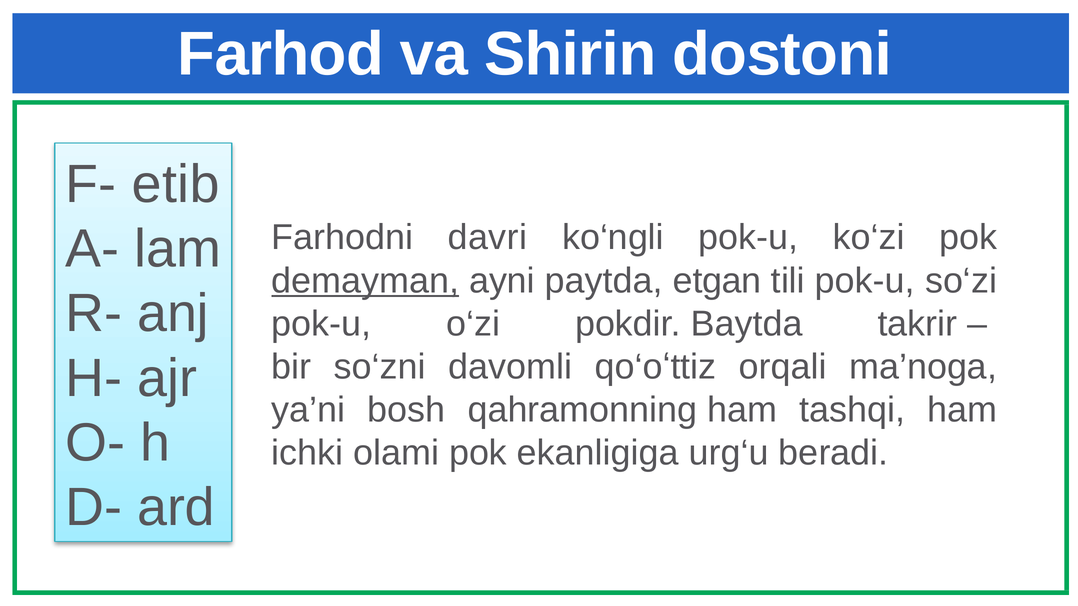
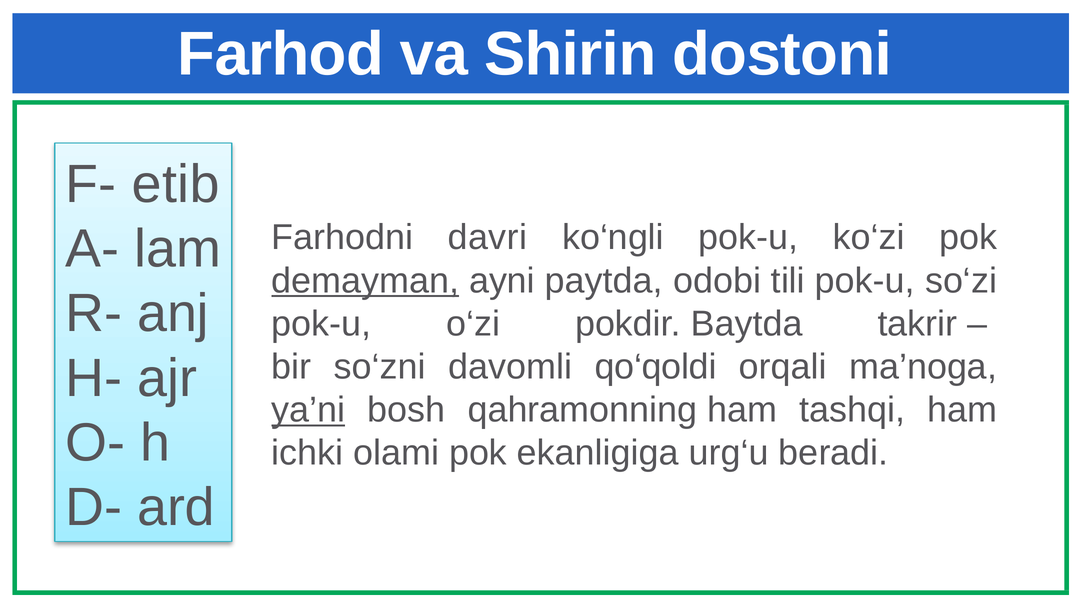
etgan: etgan -> odobi (717, 281)
qo‘oʻttiz: qo‘oʻttiz -> qo‘qoldi (656, 367)
ya’ni underline: none -> present (308, 410)
